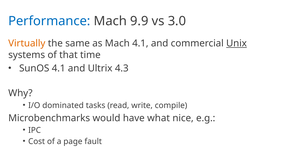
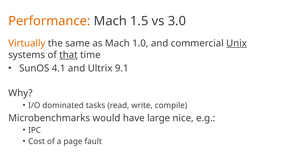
Performance colour: blue -> orange (49, 21)
9.9: 9.9 -> 1.5 (139, 21)
Mach 4.1: 4.1 -> 1.0 (140, 43)
that underline: none -> present (68, 55)
4.3: 4.3 -> 9.1 (122, 68)
what: what -> large (159, 118)
